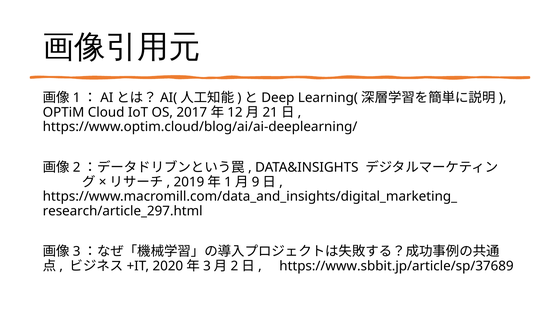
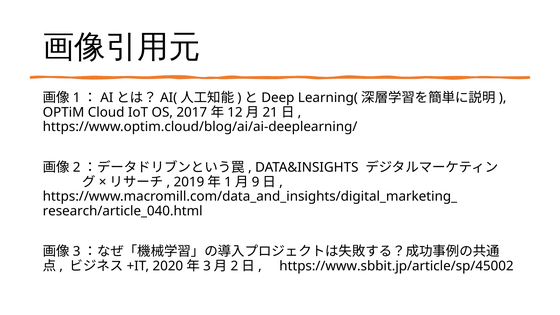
research/article_297.html: research/article_297.html -> research/article_040.html (123, 211)
https://www.sbbit.jp/article/sp/37689: https://www.sbbit.jp/article/sp/37689 -> https://www.sbbit.jp/article/sp/45002 (396, 266)
